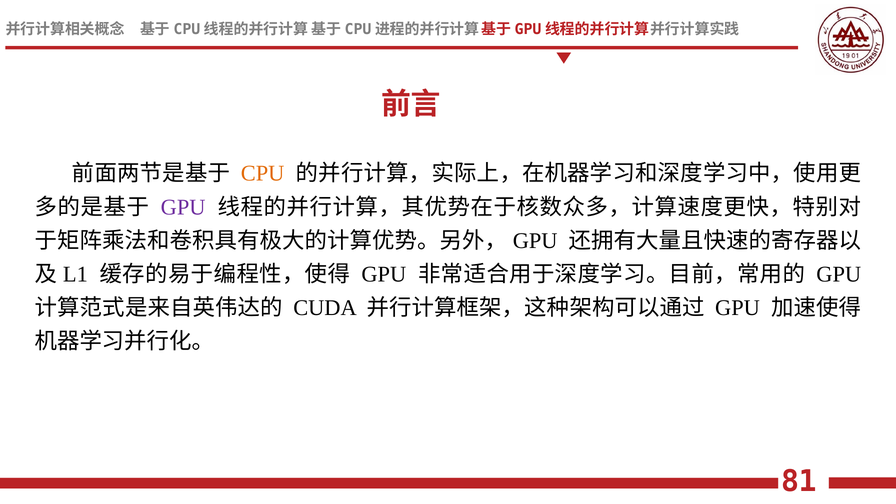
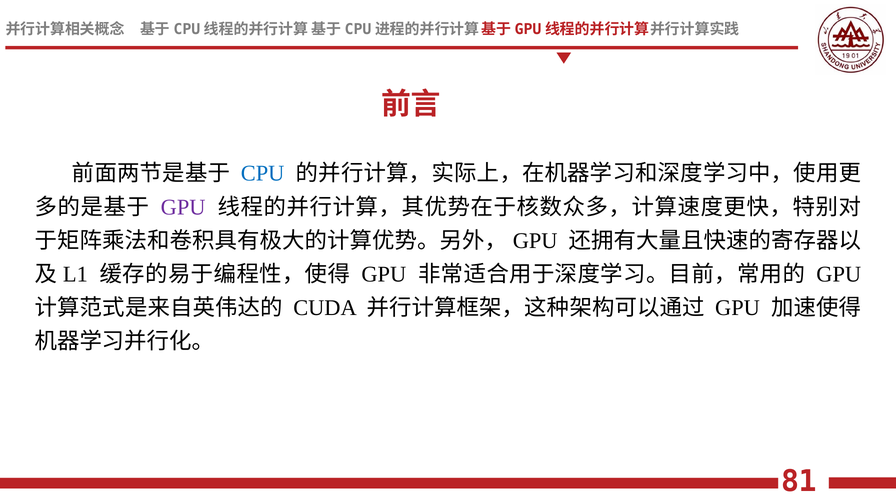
CPU colour: orange -> blue (263, 174)
